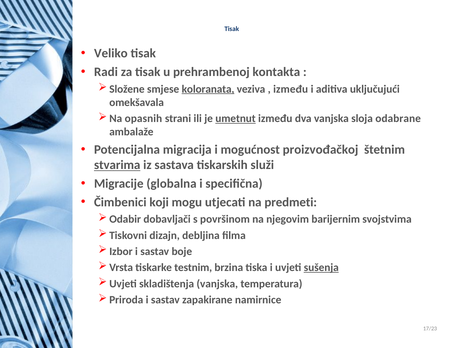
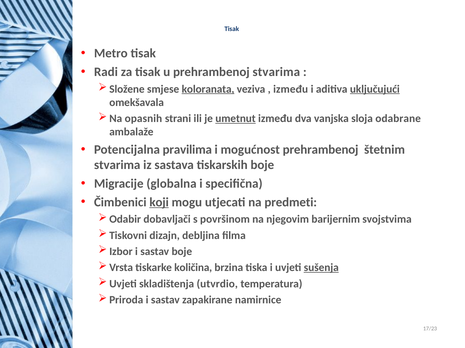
Veliko: Veliko -> Metro (111, 54)
prehrambenoj kontakta: kontakta -> stvarima (276, 72)
uključujući underline: none -> present (375, 89)
migracija: migracija -> pravilima (187, 150)
mogućnost proizvođačkoj: proizvođačkoj -> prehrambenoj (321, 150)
stvarima underline: present -> none (117, 165)
tiskarskih služi: služi -> boje (262, 165)
koji underline: none -> present (159, 203)
testnim: testnim -> količina (193, 268)
skladištenja vanjska: vanjska -> utvrdio (217, 284)
